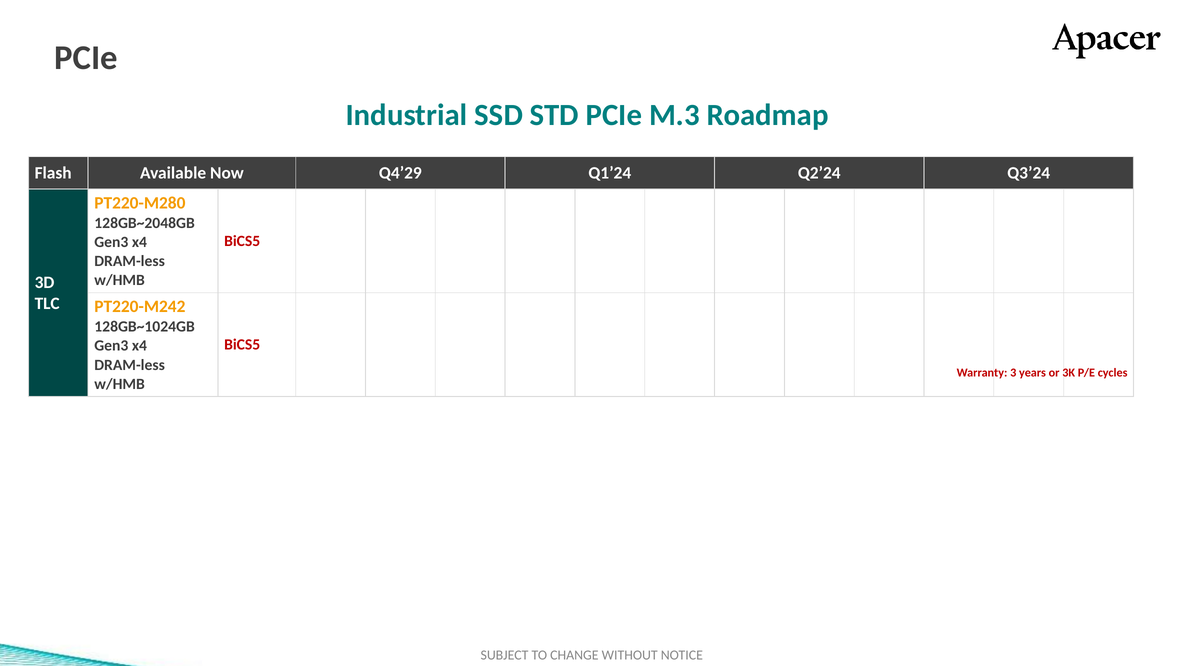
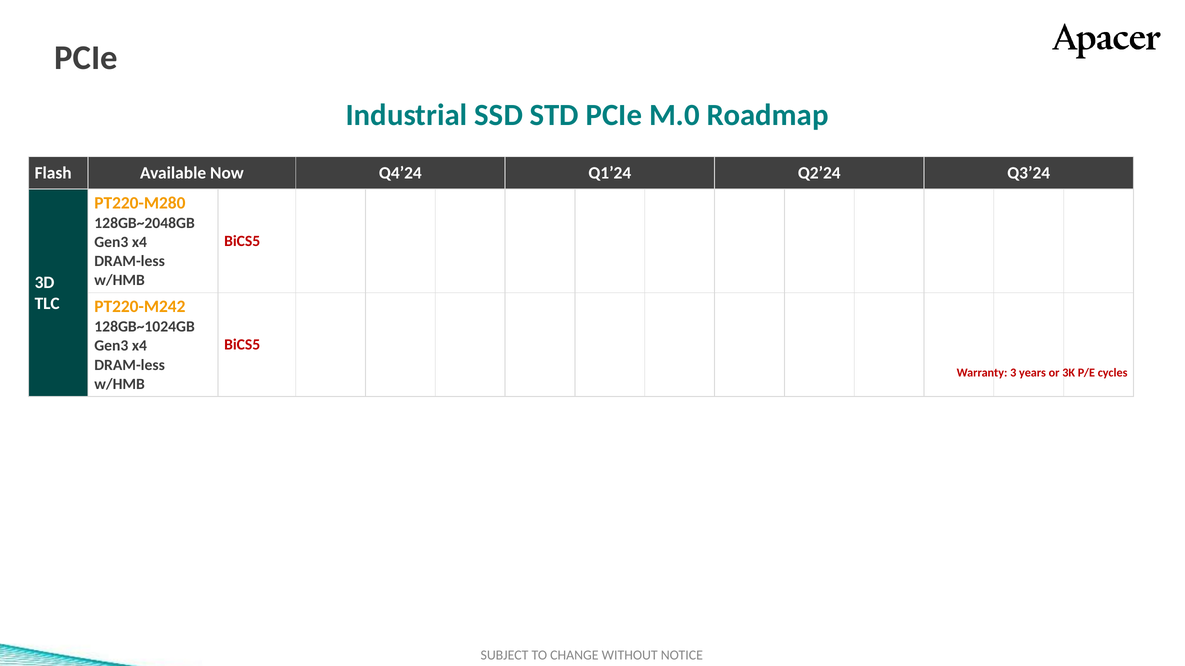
M.3: M.3 -> M.0 (674, 115)
Q4’29: Q4’29 -> Q4’24 (400, 173)
